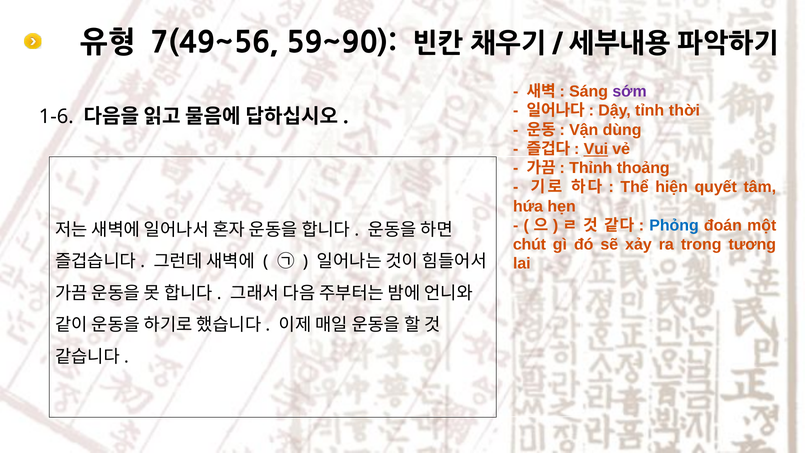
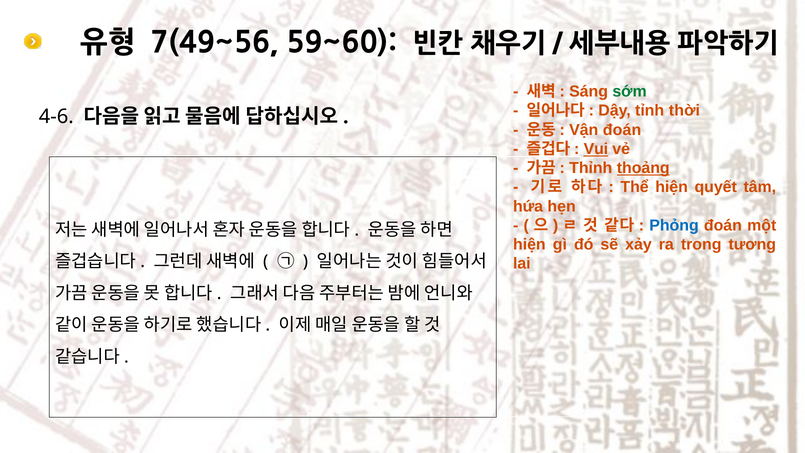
59~90: 59~90 -> 59~60 (342, 43)
sớm colour: purple -> green (630, 92)
1-6: 1-6 -> 4-6 (56, 117)
Vận dùng: dùng -> đoán (622, 130)
thoảng underline: none -> present (643, 168)
chút: chút -> hiện (529, 244)
